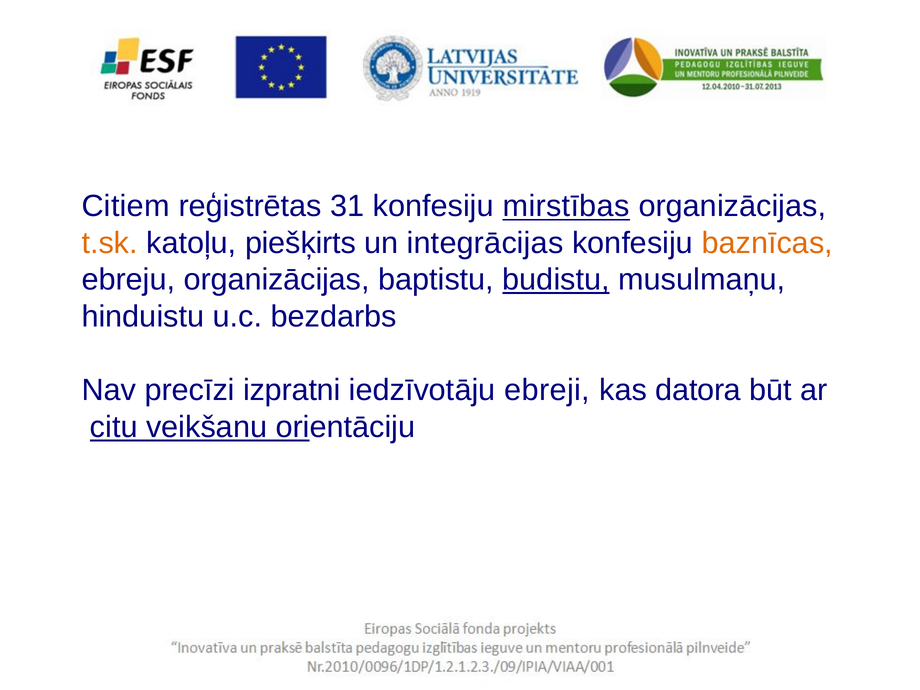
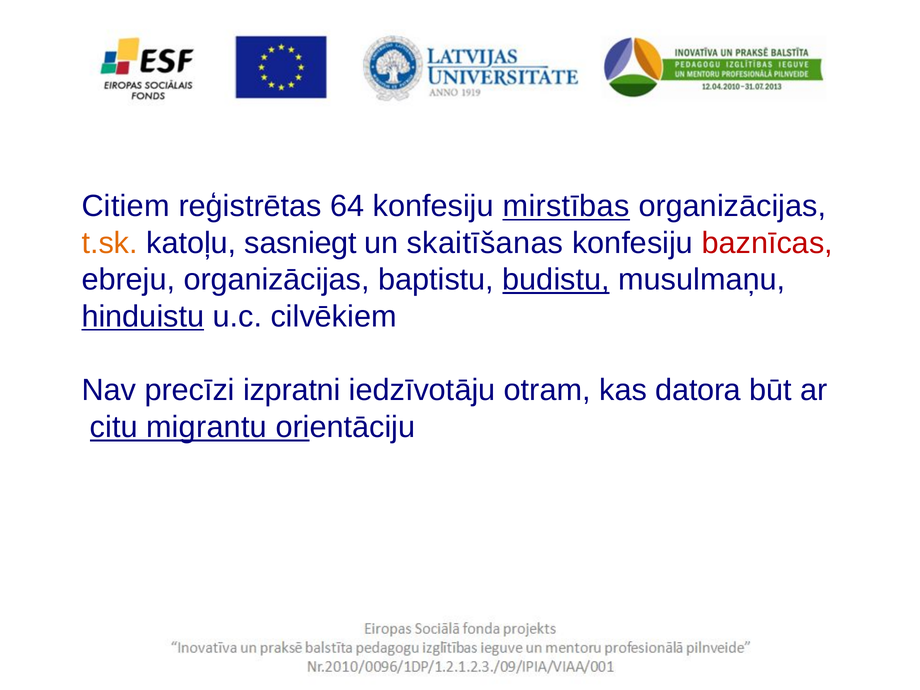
31: 31 -> 64 (347, 206)
piešķirts: piešķirts -> sasniegt (301, 243)
integrācijas: integrācijas -> skaitīšanas (485, 243)
baznīcas colour: orange -> red (767, 243)
hinduistu underline: none -> present (143, 317)
bezdarbs: bezdarbs -> cilvēkiem (334, 317)
ebreji: ebreji -> otram (547, 390)
veikšanu: veikšanu -> migrantu (206, 427)
